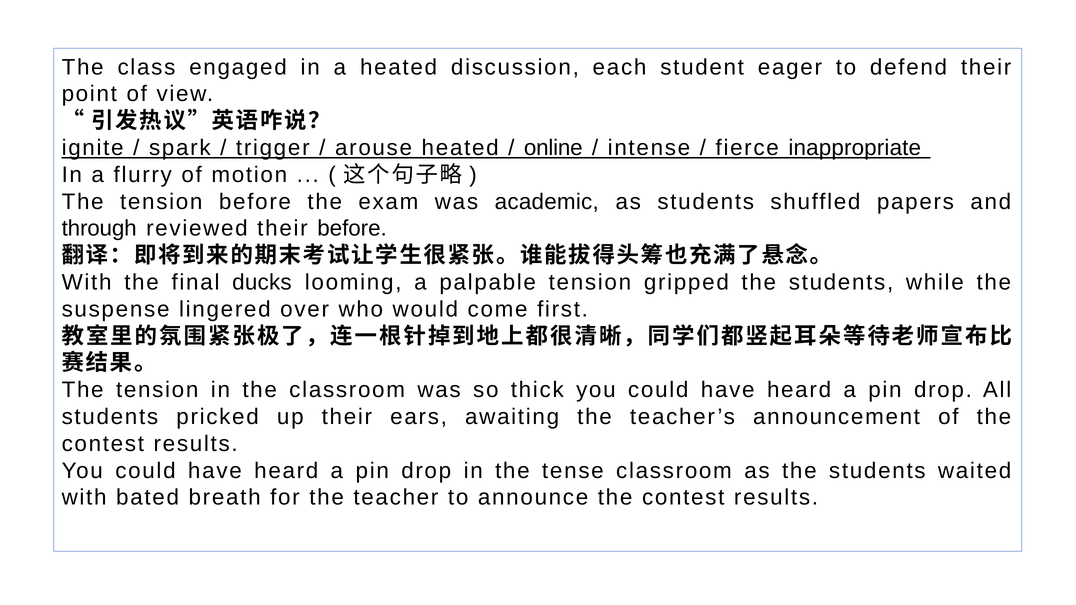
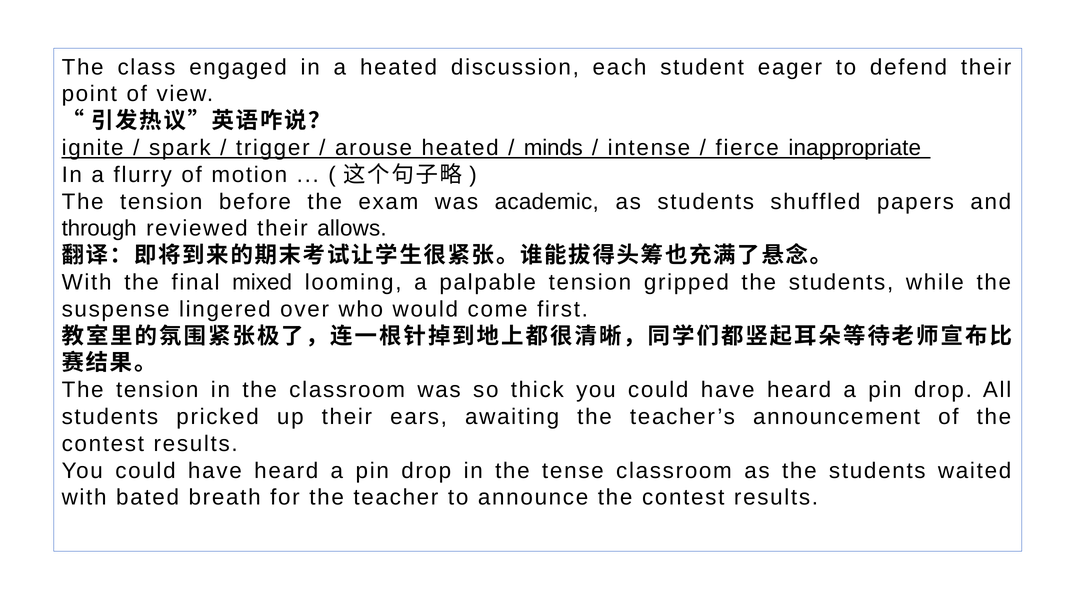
online: online -> minds (553, 148)
their before: before -> allows (352, 229)
ducks: ducks -> mixed (262, 282)
